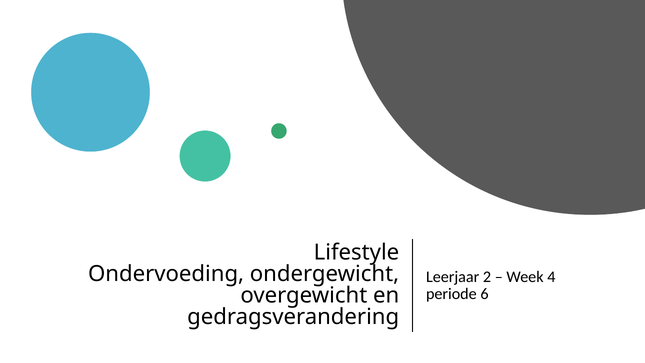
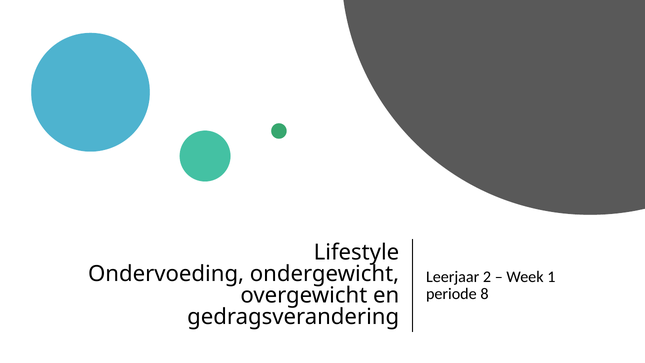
4: 4 -> 1 (551, 277)
6: 6 -> 8 (484, 294)
